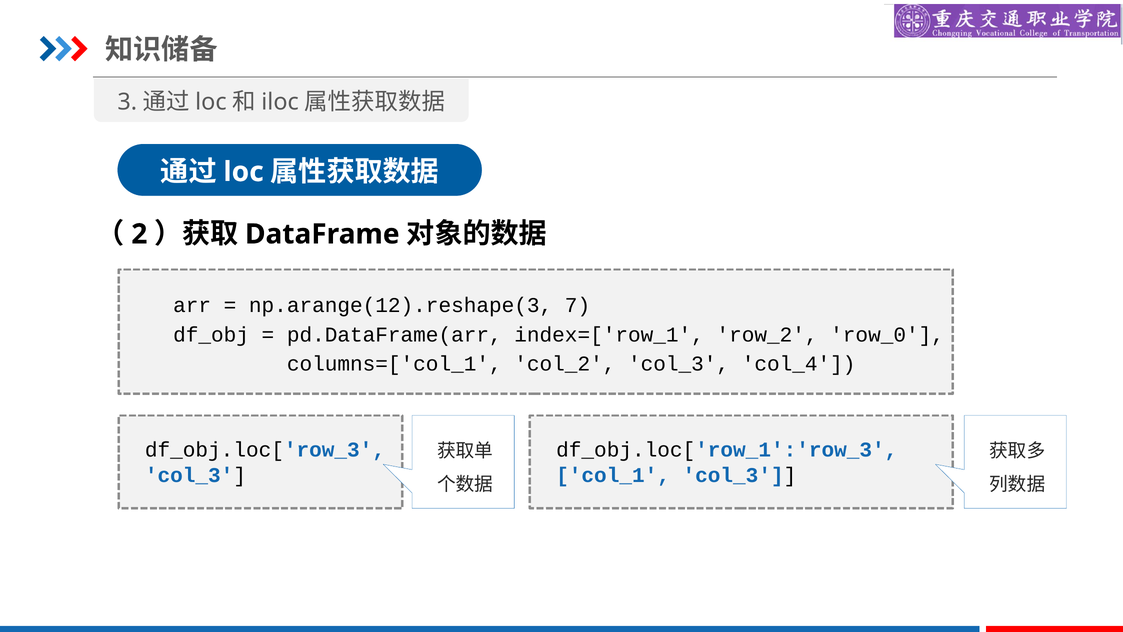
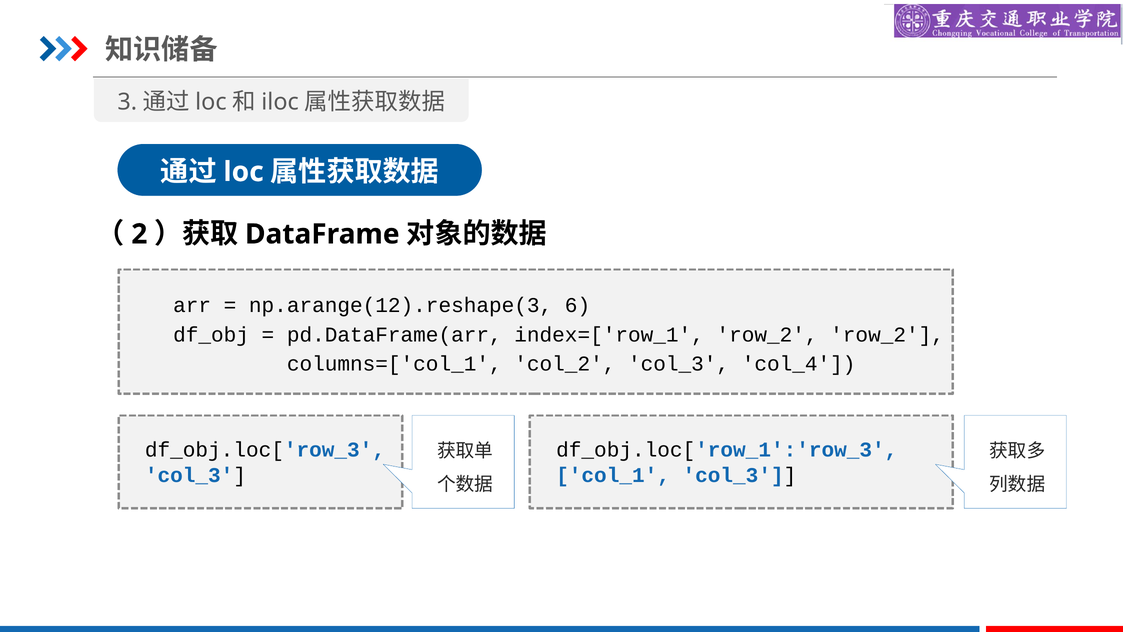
7: 7 -> 6 (578, 305)
row_2 row_0: row_0 -> row_2 (887, 335)
